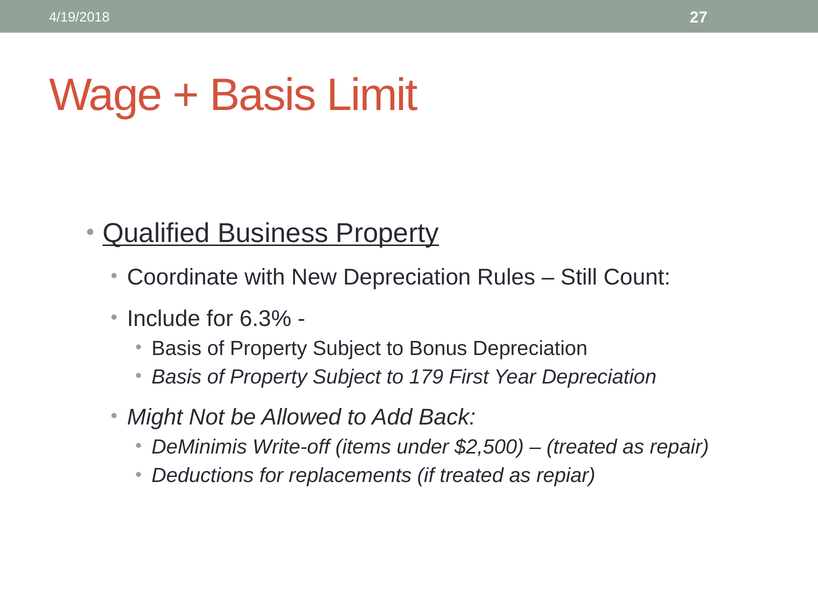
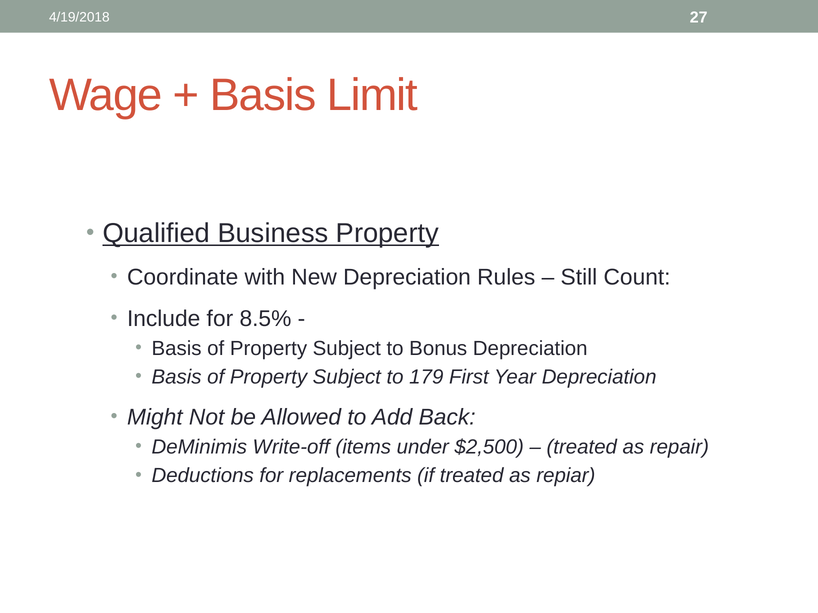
6.3%: 6.3% -> 8.5% (265, 319)
